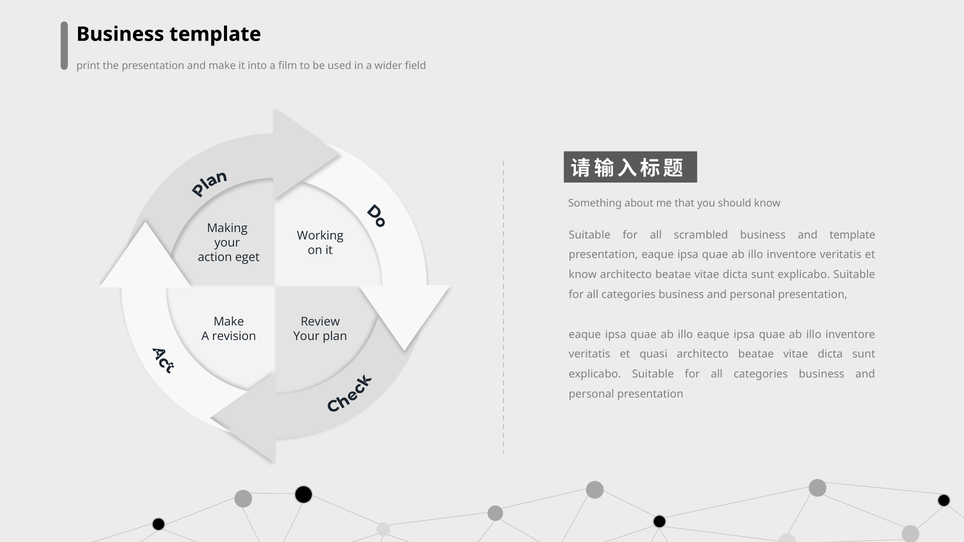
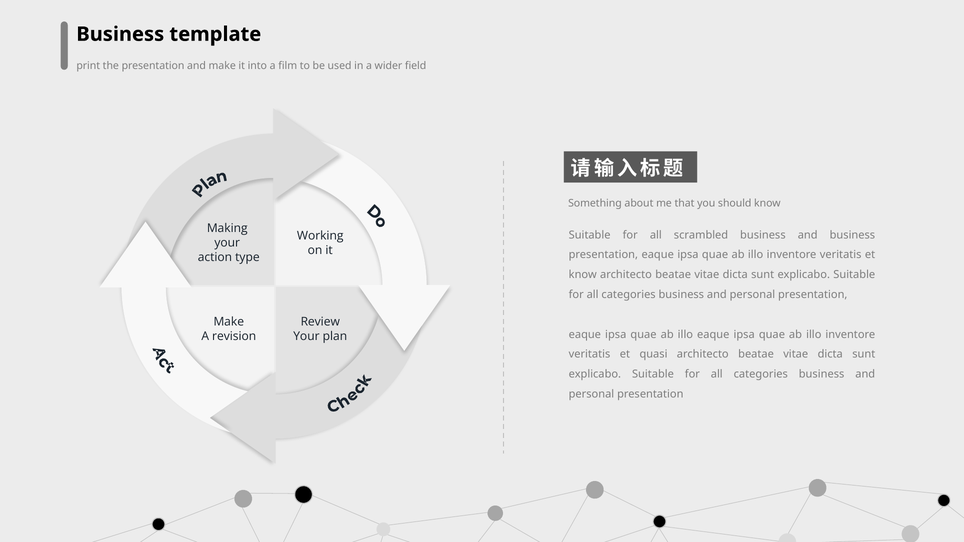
and template: template -> business (852, 235)
eget: eget -> type (247, 257)
